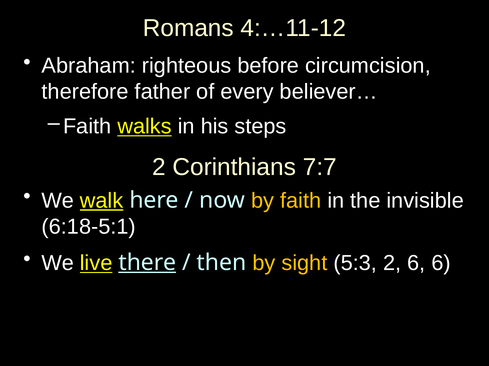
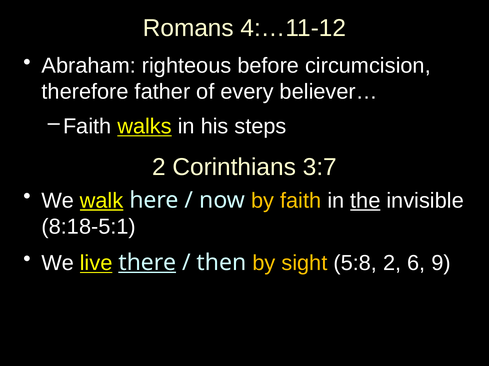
7:7: 7:7 -> 3:7 (320, 167)
the underline: none -> present (365, 201)
6:18-5:1: 6:18-5:1 -> 8:18-5:1 (89, 227)
5:3: 5:3 -> 5:8 (355, 263)
6 6: 6 -> 9 (441, 263)
